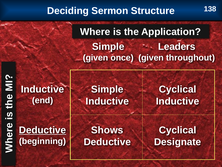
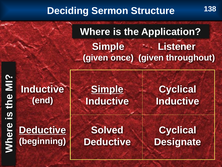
Leaders: Leaders -> Listener (177, 47)
Simple underline: none -> present (107, 89)
Shows: Shows -> Solved (107, 130)
